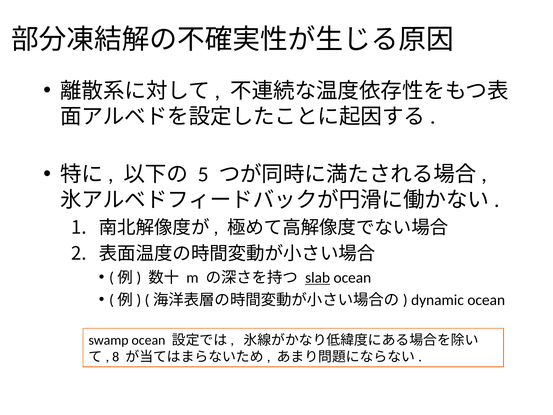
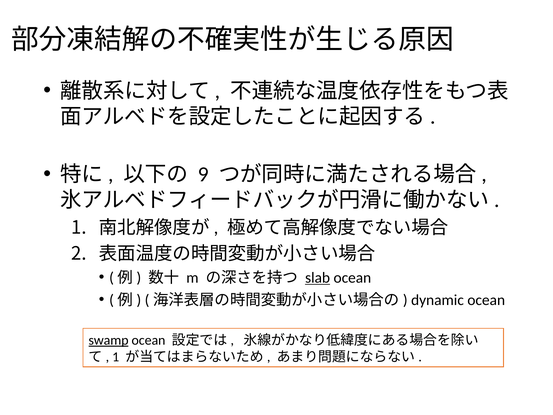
5: 5 -> 9 (203, 174)
swamp underline: none -> present (109, 340)
8: 8 -> 1 (116, 357)
